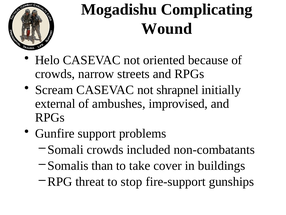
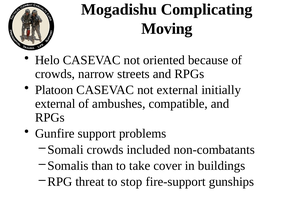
Wound: Wound -> Moving (167, 29)
Scream: Scream -> Platoon (54, 90)
not shrapnel: shrapnel -> external (177, 90)
improvised: improvised -> compatible (178, 103)
